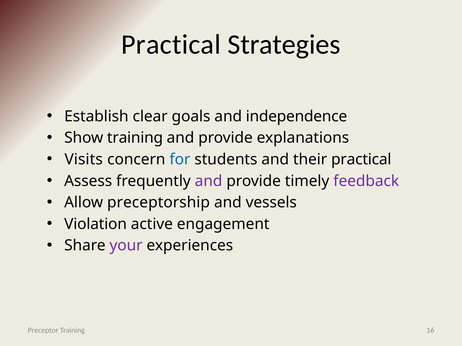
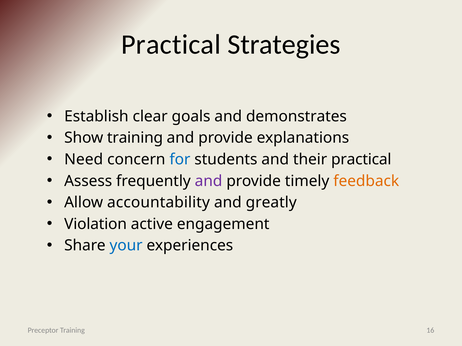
independence: independence -> demonstrates (296, 117)
Visits: Visits -> Need (84, 160)
feedback colour: purple -> orange (366, 181)
preceptorship: preceptorship -> accountability (158, 203)
vessels: vessels -> greatly (271, 203)
your colour: purple -> blue (126, 246)
